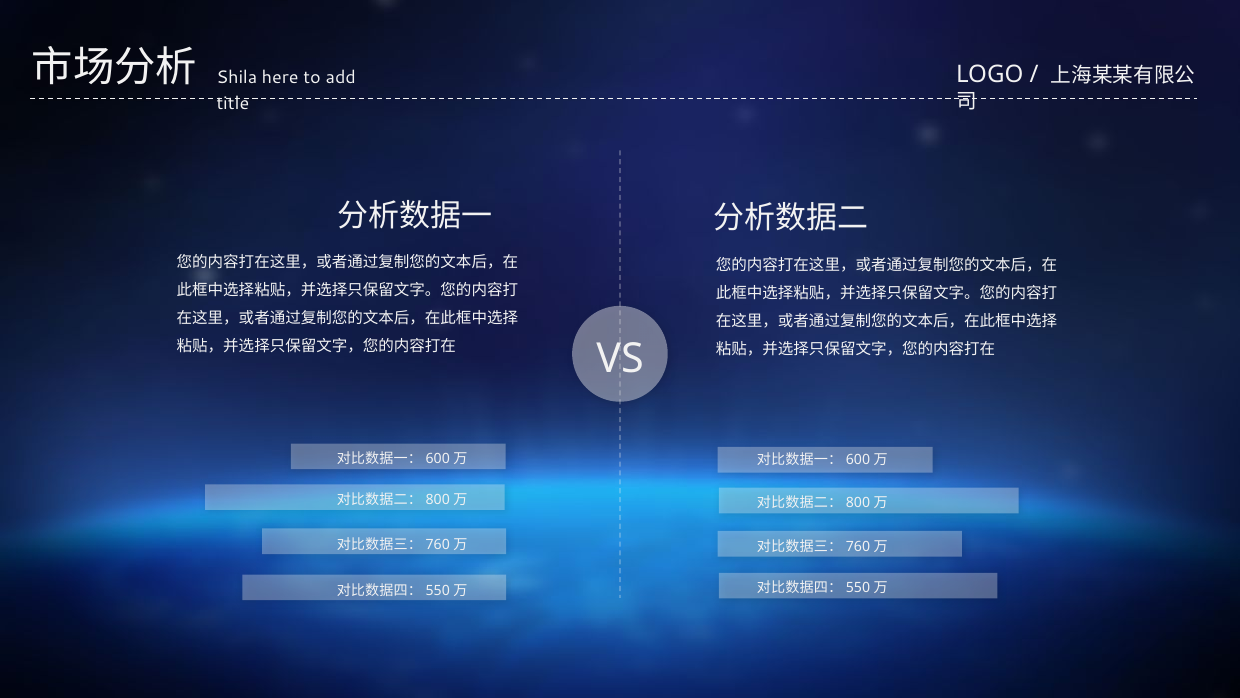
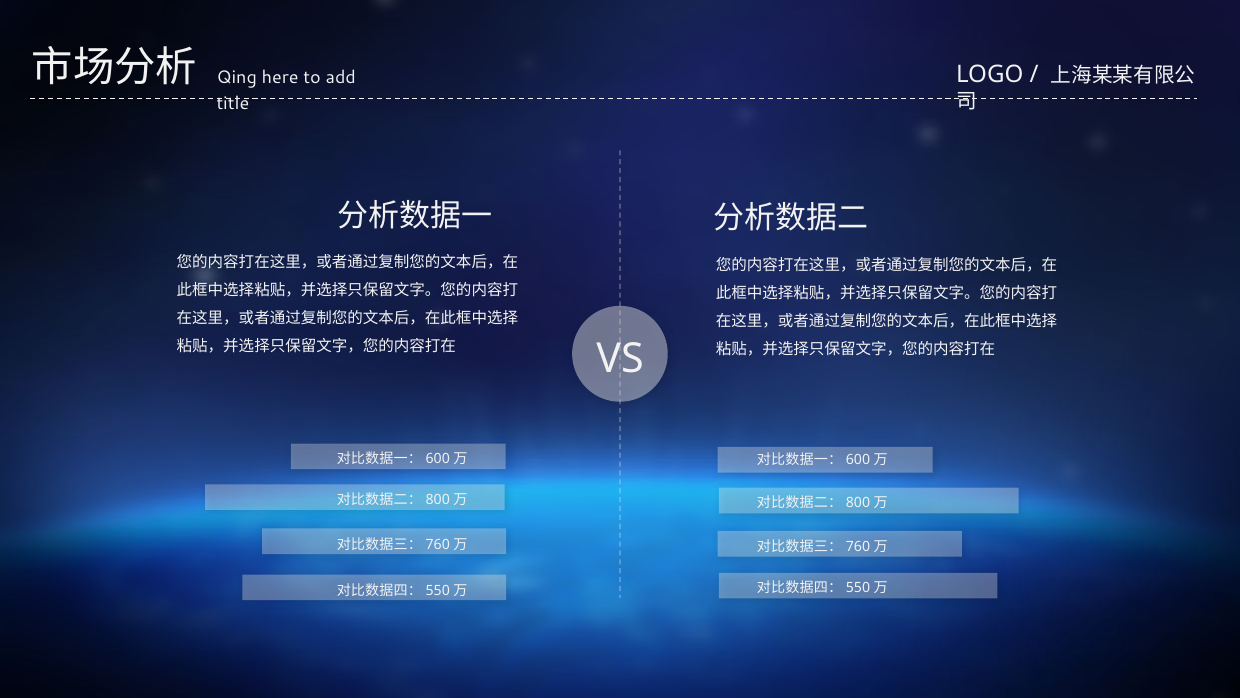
Shila: Shila -> Qing (237, 78)
